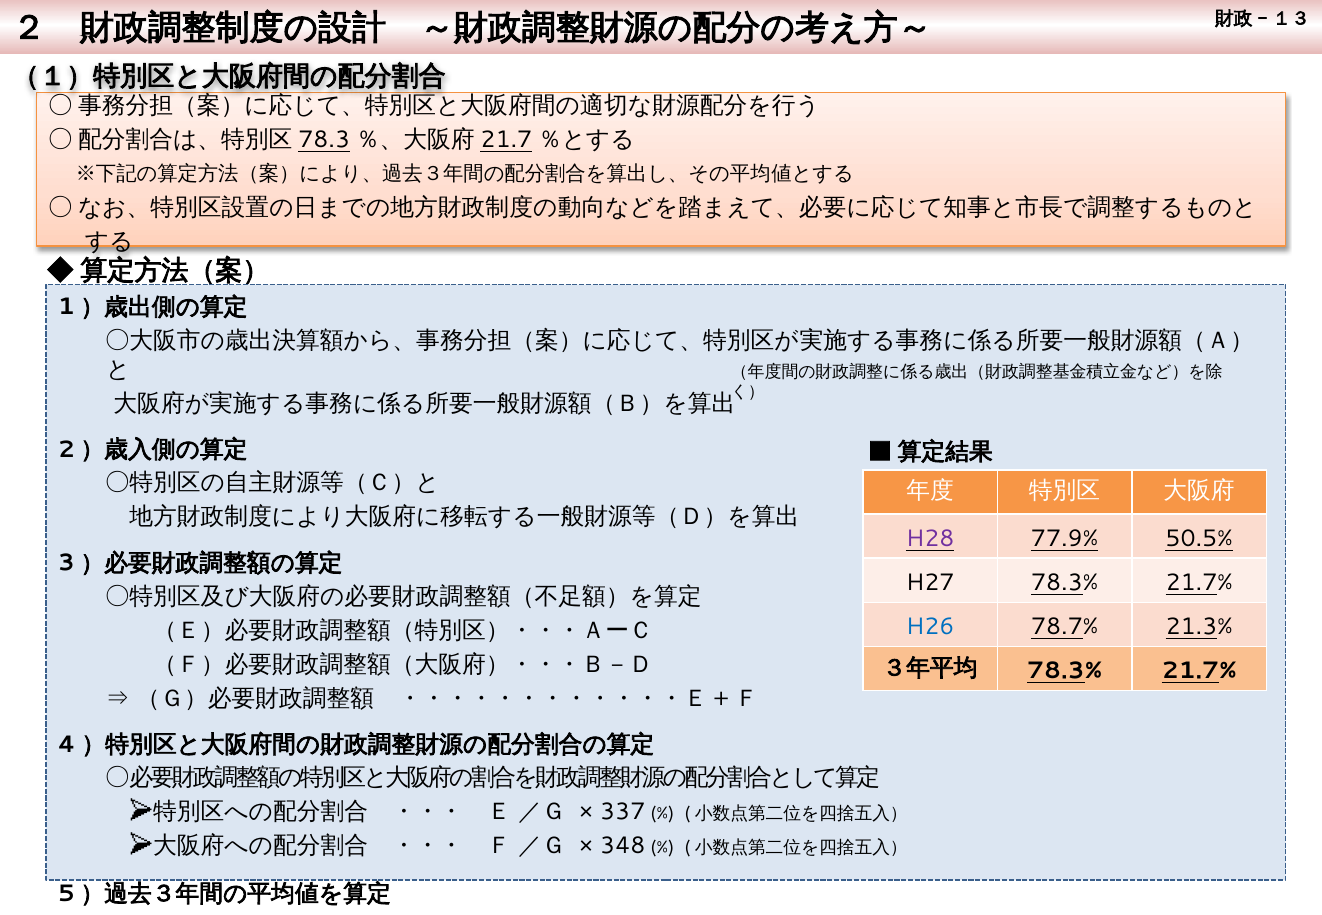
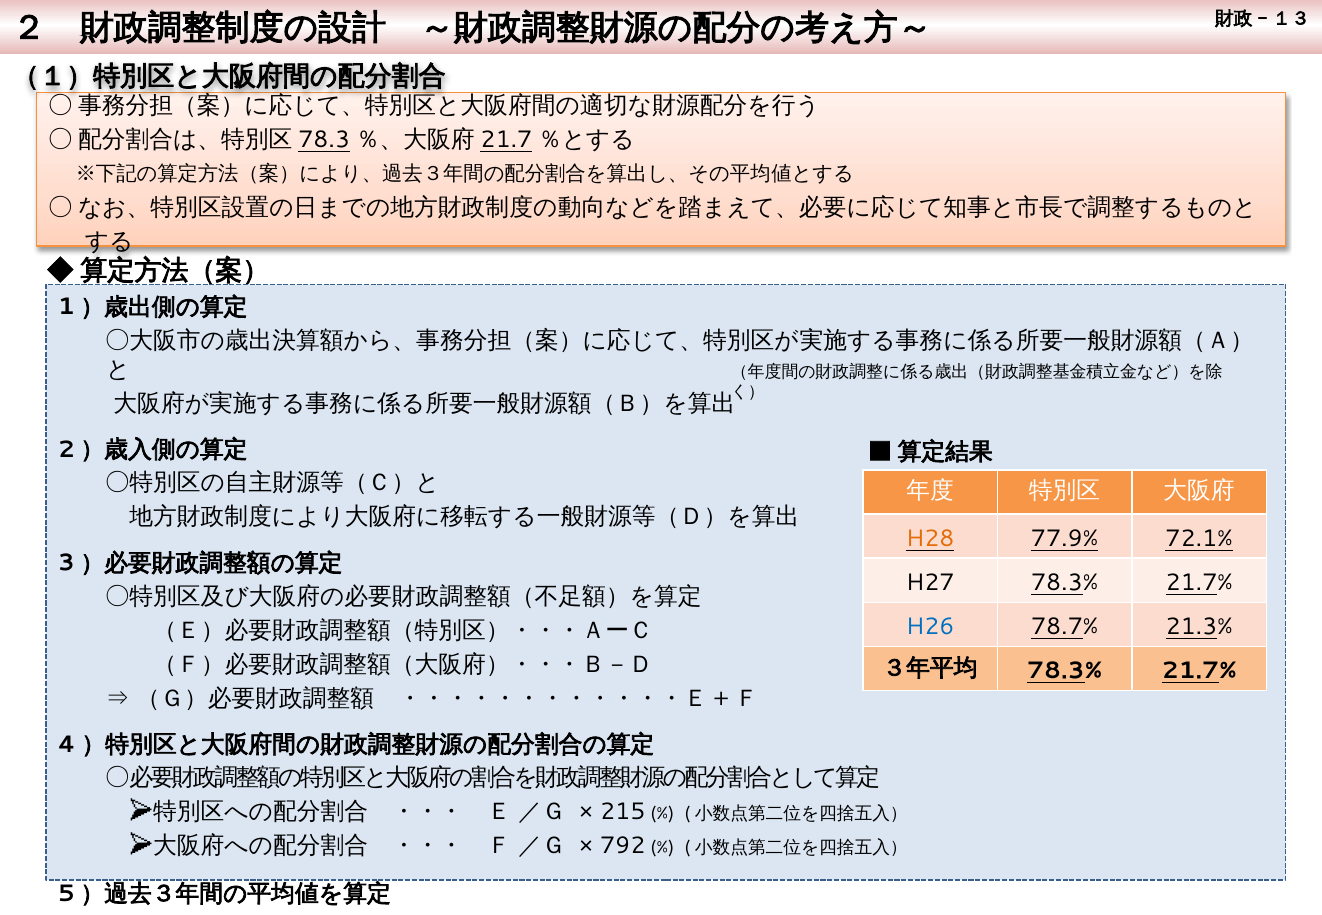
H28 colour: purple -> orange (930, 538)
50.5%: 50.5% -> 72.1% (1199, 538)
337: 337 -> 215 (623, 812)
348: 348 -> 792 (623, 846)
